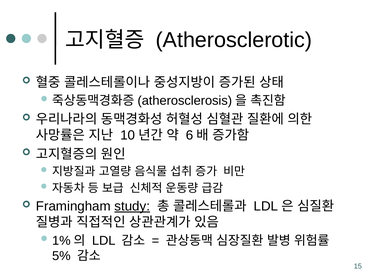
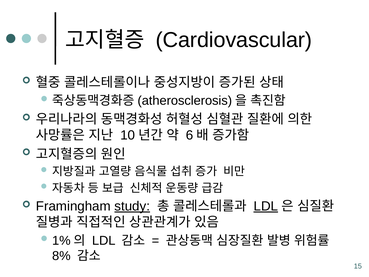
Atherosclerotic: Atherosclerotic -> Cardiovascular (234, 40)
LDL underline: none -> present (266, 206)
5%: 5% -> 8% (61, 256)
